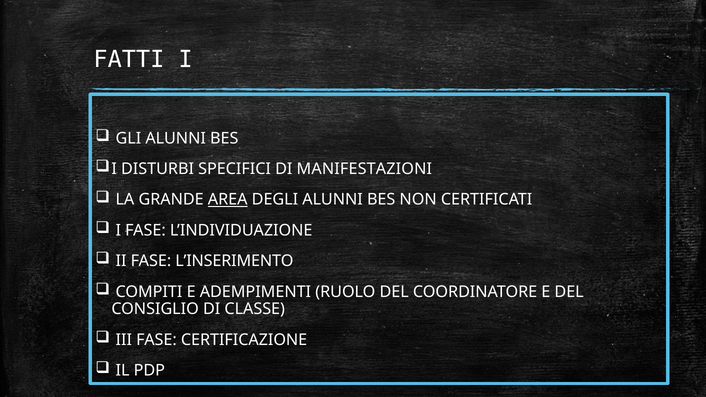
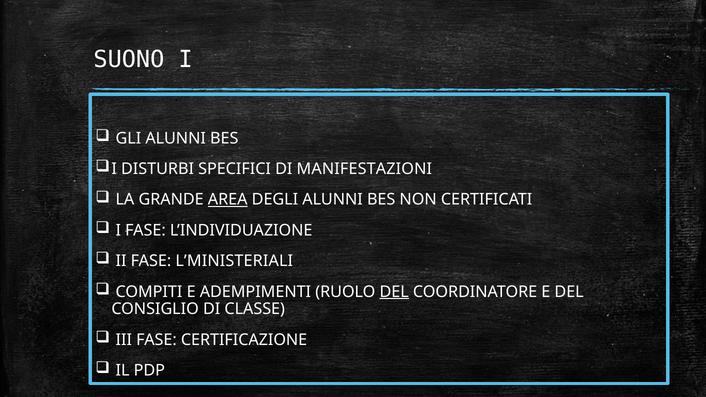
FATTI: FATTI -> SUONO (129, 59)
L’INSERIMENTO: L’INSERIMENTO -> L’MINISTERIALI (234, 261)
DEL underline: none -> present (394, 292)
